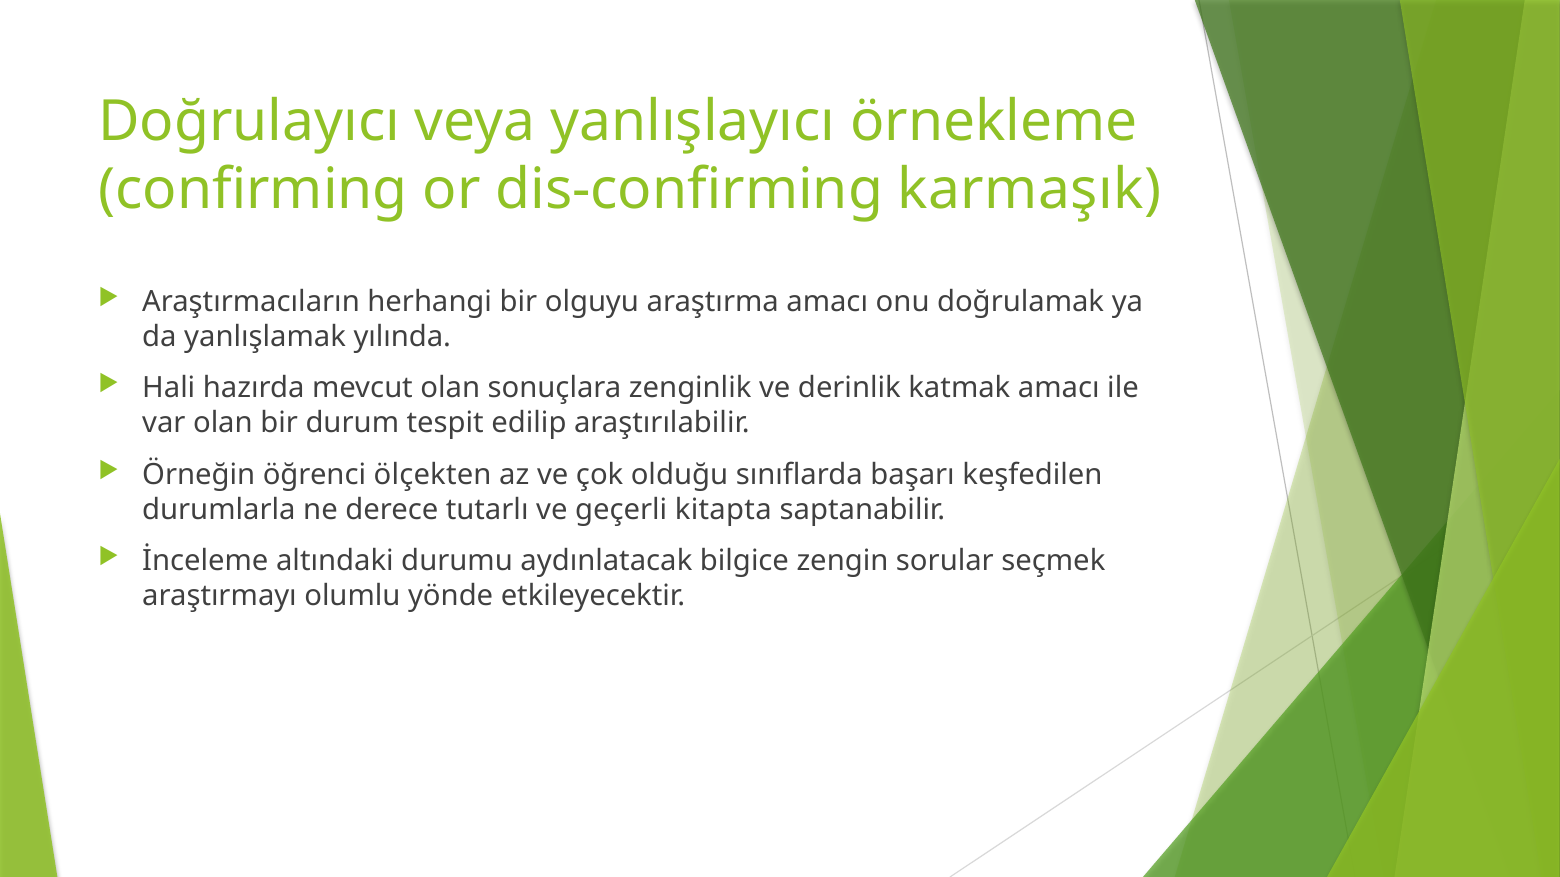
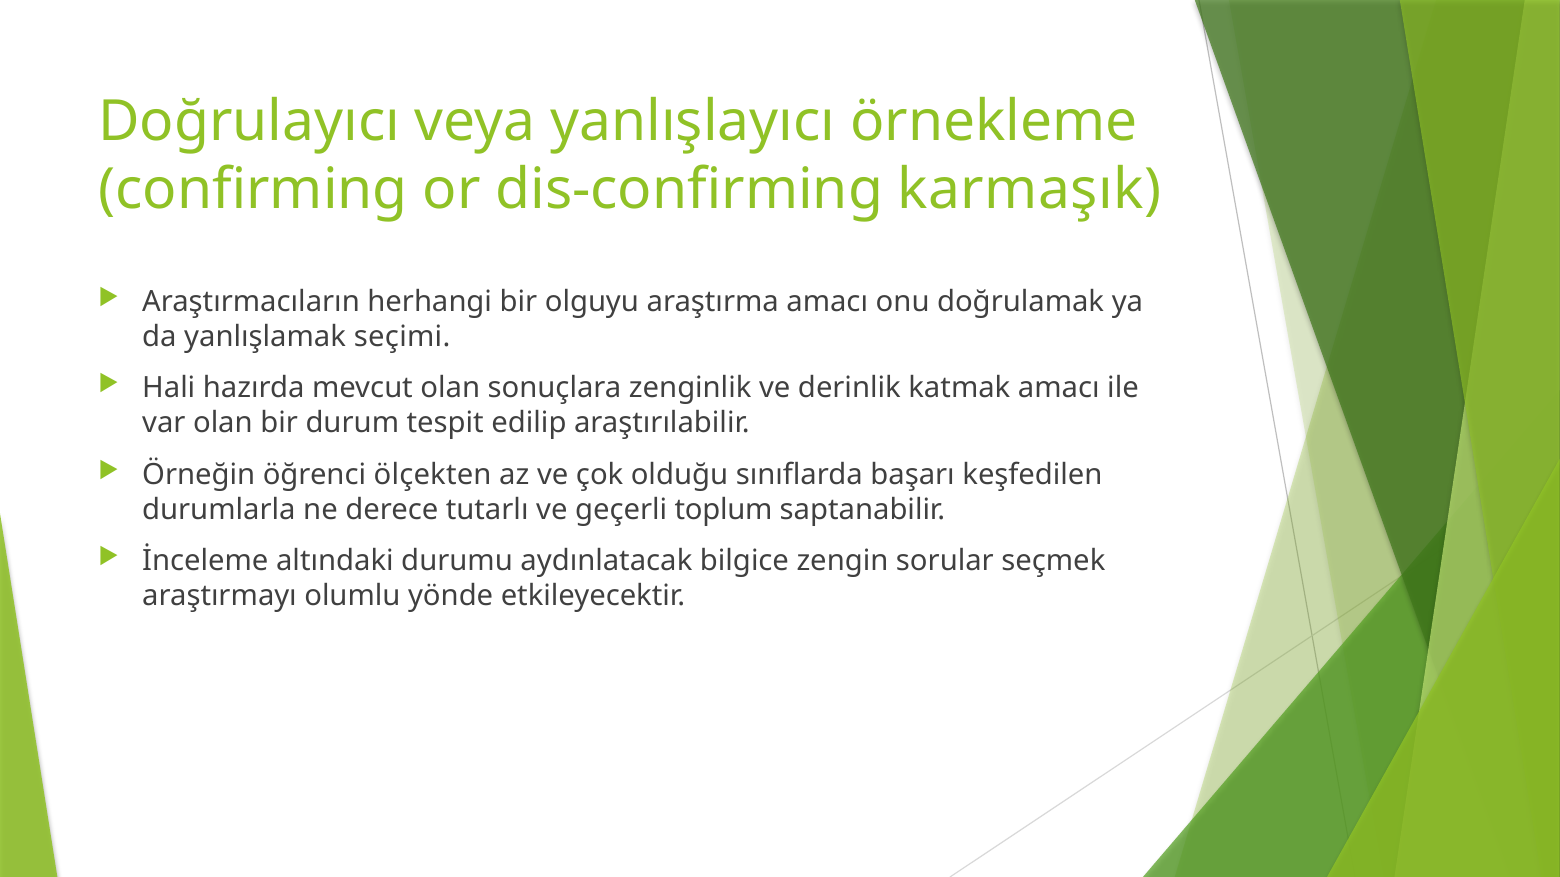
yılında: yılında -> seçimi (402, 337)
kitapta: kitapta -> toplum (724, 510)
